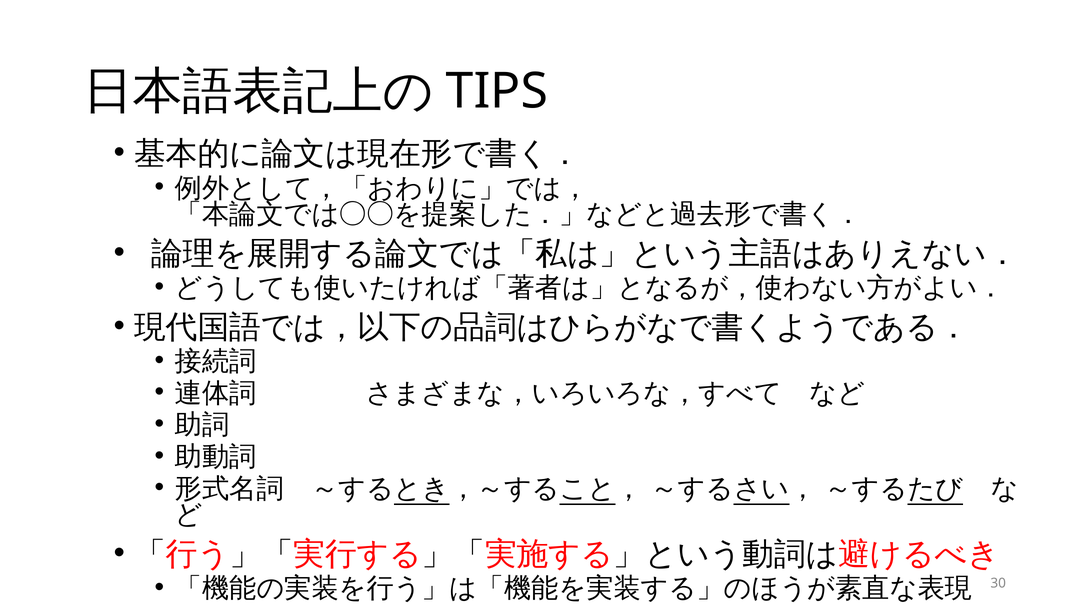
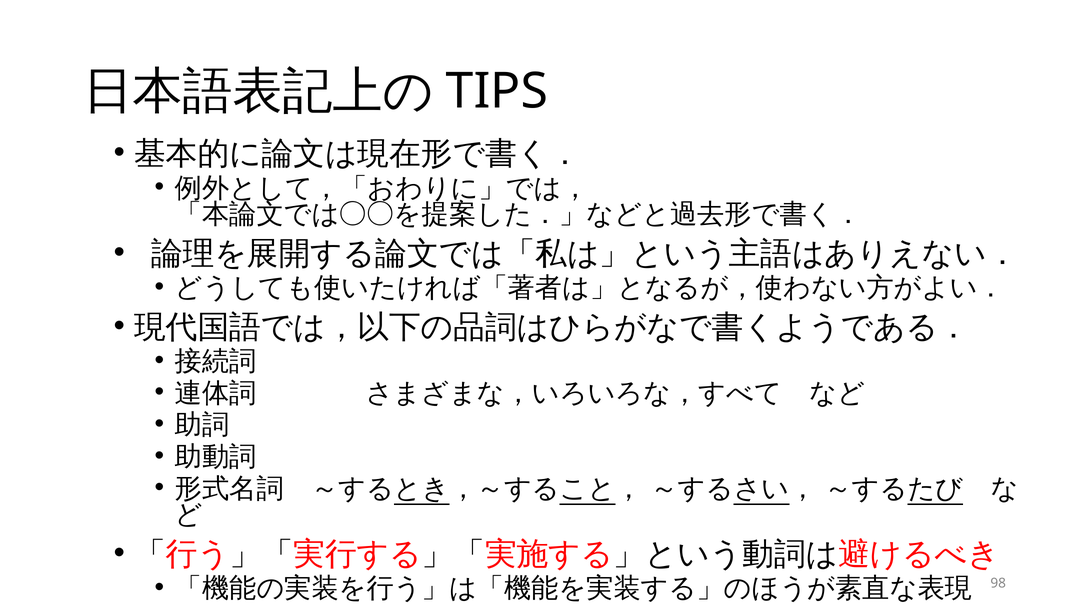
30: 30 -> 98 (998, 584)
